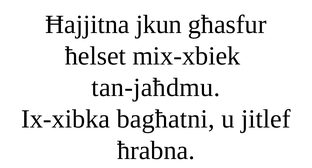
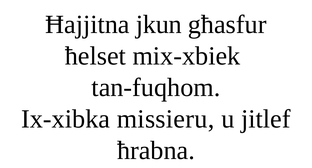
tan-jaħdmu: tan-jaħdmu -> tan-fuqhom (156, 87)
bagħatni: bagħatni -> missieru (166, 119)
